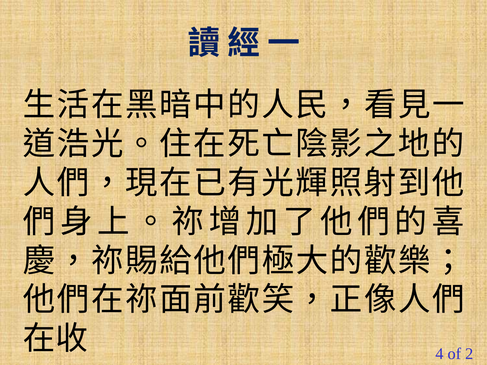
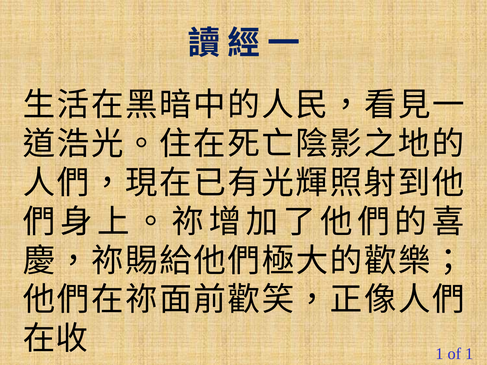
4: 4 -> 1 (439, 354)
of 2: 2 -> 1 (469, 354)
